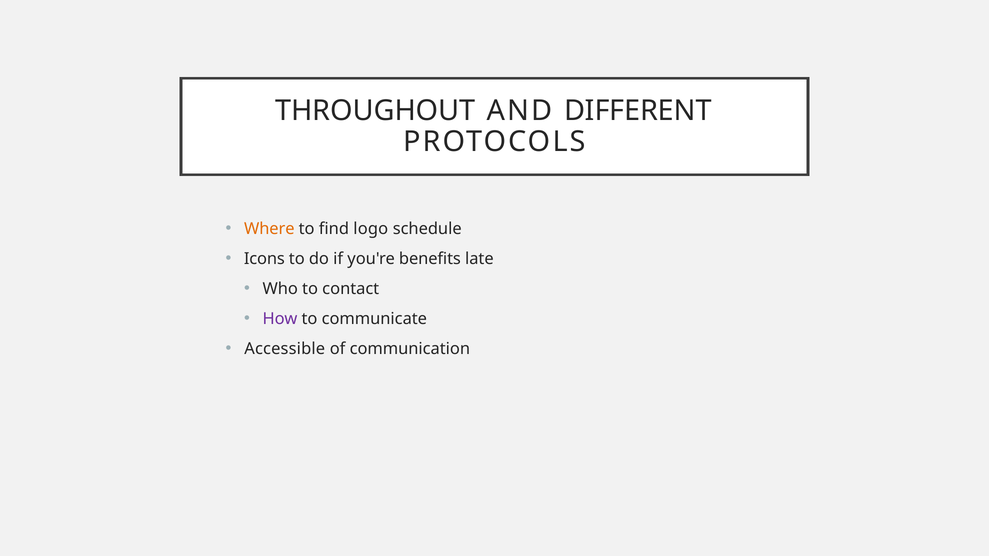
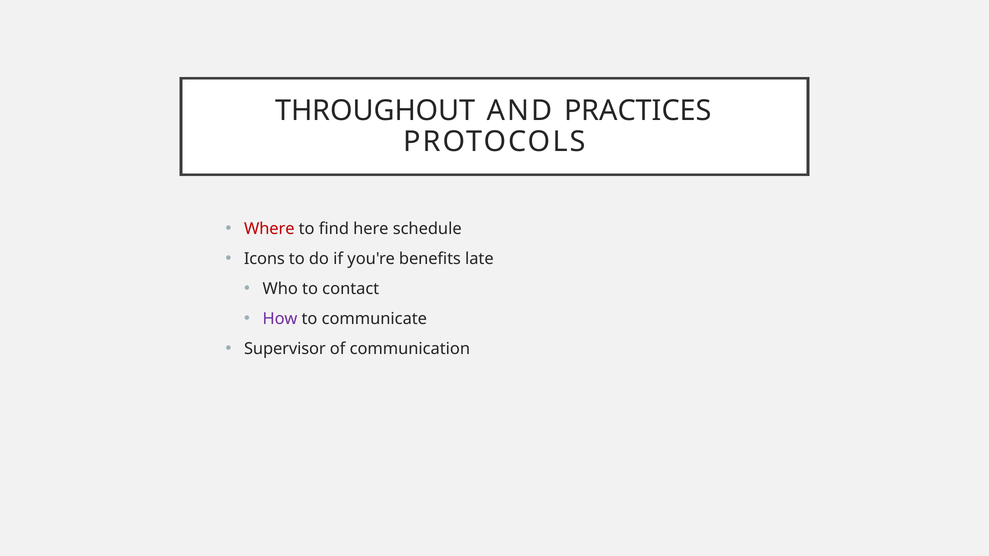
DIFFERENT: DIFFERENT -> PRACTICES (638, 111)
Where colour: orange -> red (269, 229)
logo: logo -> here (371, 229)
Accessible: Accessible -> Supervisor (285, 349)
